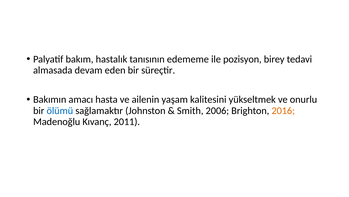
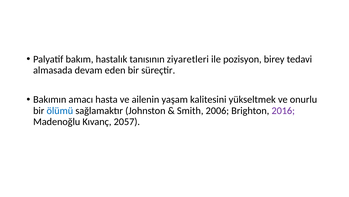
edememe: edememe -> ziyaretleri (188, 59)
2016 colour: orange -> purple (283, 110)
2011: 2011 -> 2057 (127, 121)
